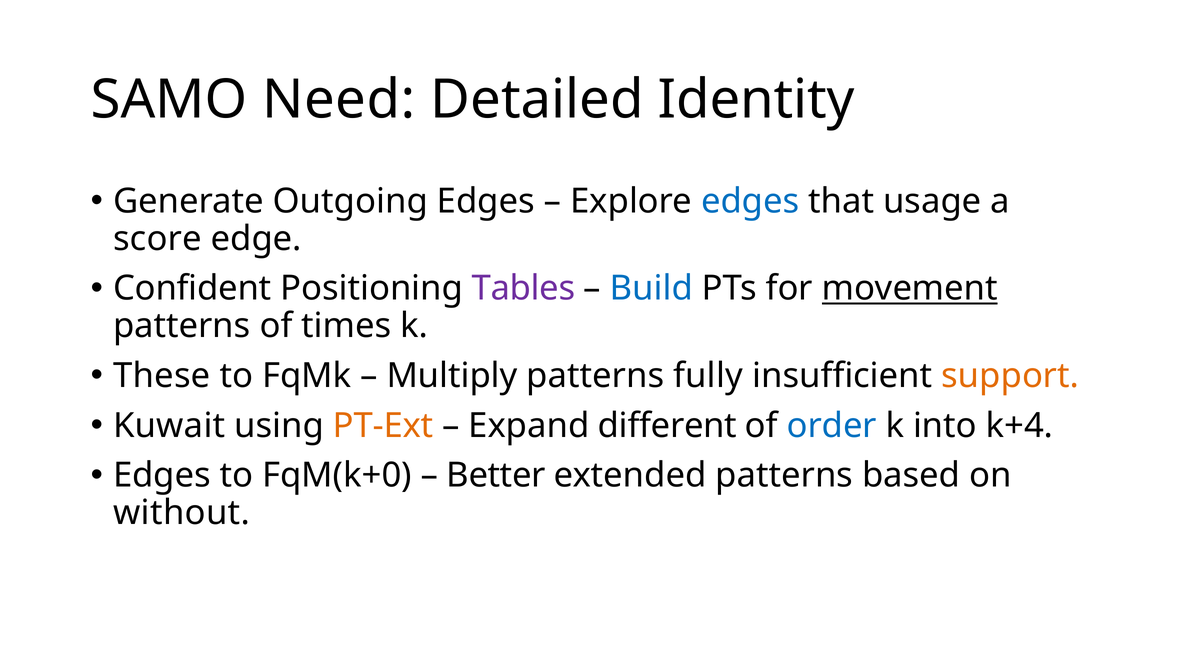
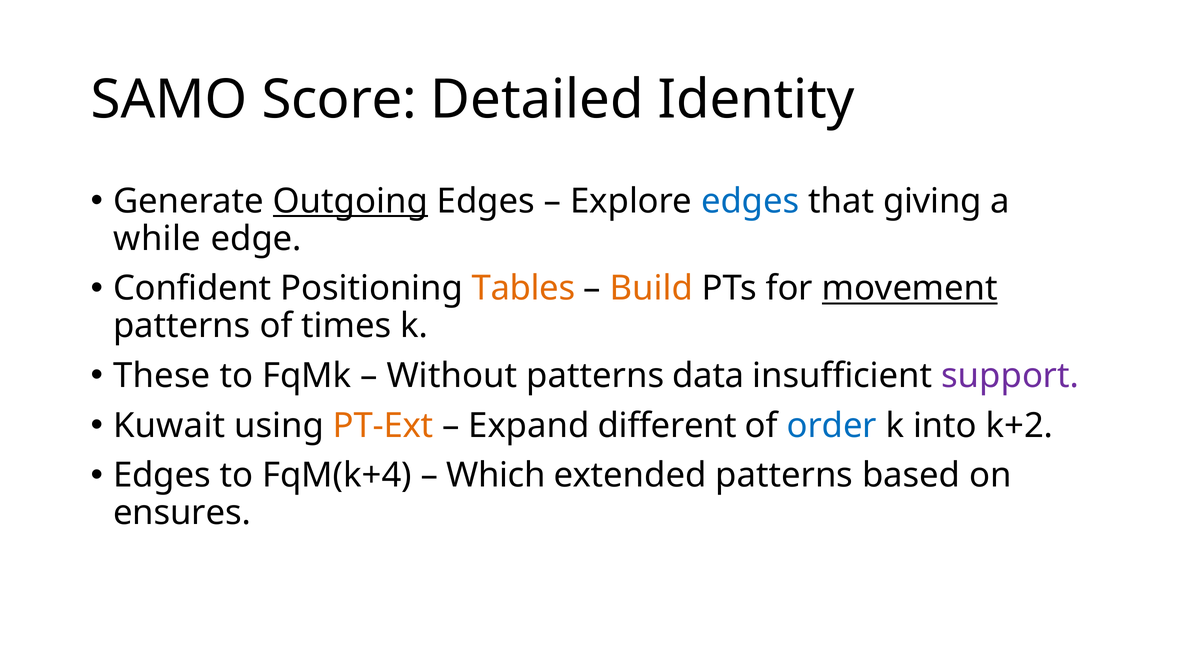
Need: Need -> Score (339, 100)
Outgoing underline: none -> present (350, 201)
usage: usage -> giving (932, 201)
score: score -> while (157, 239)
Tables colour: purple -> orange (523, 289)
Build colour: blue -> orange (651, 289)
Multiply: Multiply -> Without (452, 376)
fully: fully -> data (708, 376)
support colour: orange -> purple (1010, 376)
k+4: k+4 -> k+2 (1020, 426)
FqM(k+0: FqM(k+0 -> FqM(k+4 (337, 476)
Better: Better -> Which (496, 476)
without: without -> ensures (182, 513)
